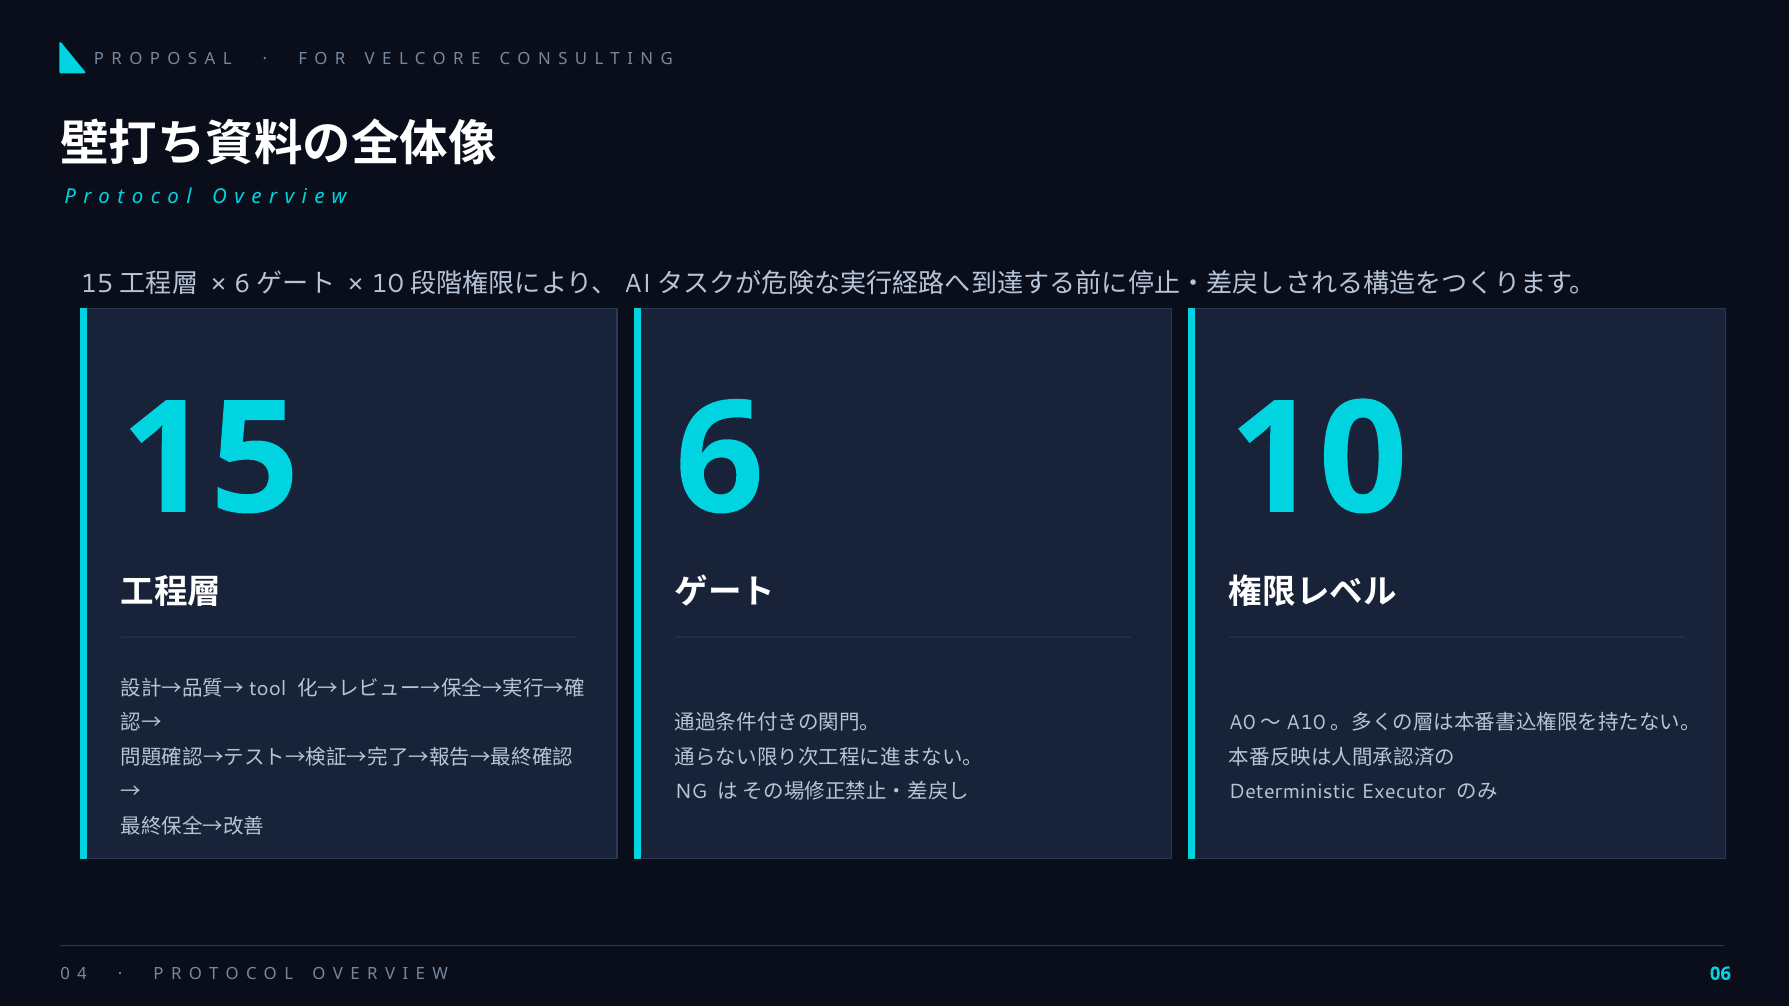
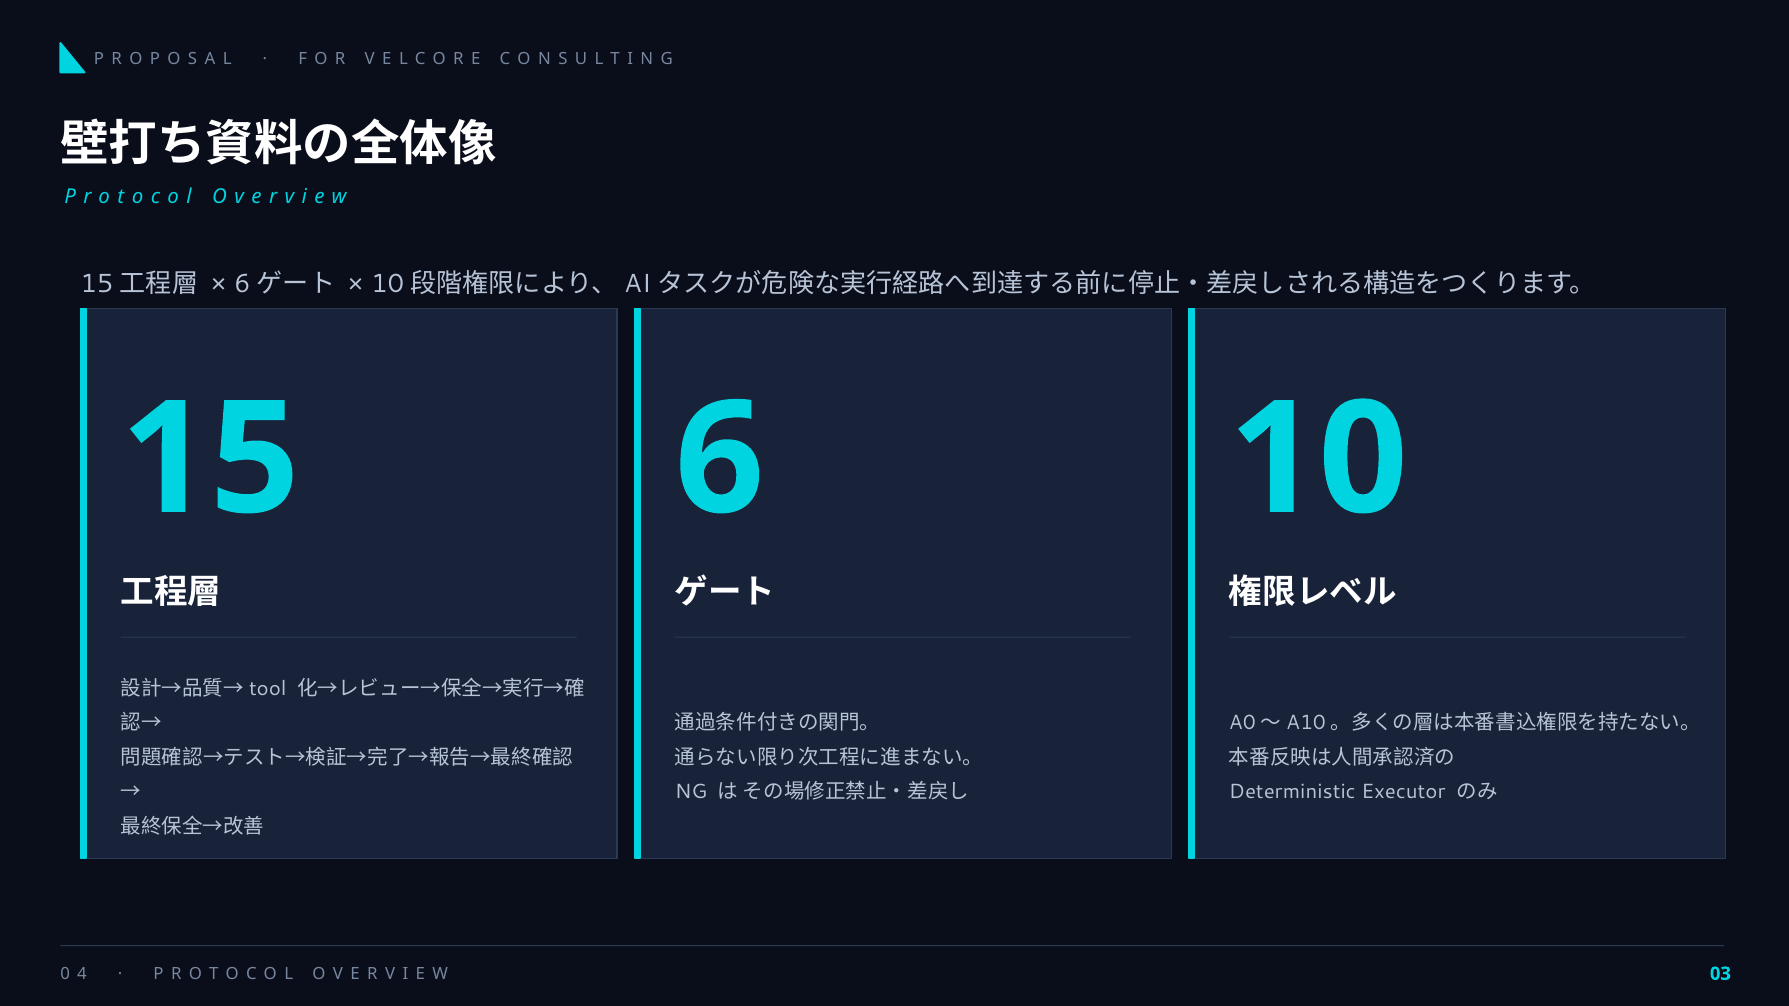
06: 06 -> 03 (1720, 974)
